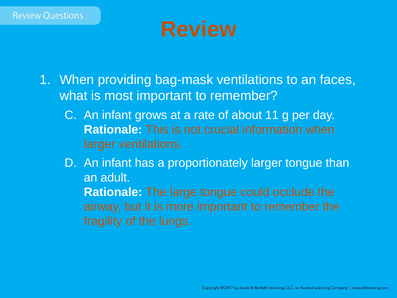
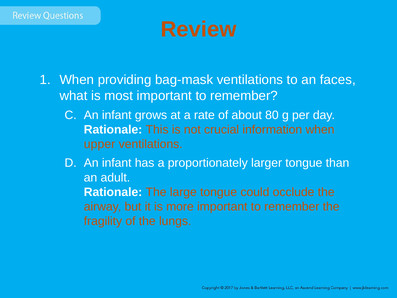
11: 11 -> 80 (272, 115)
larger: larger -> upper (100, 144)
